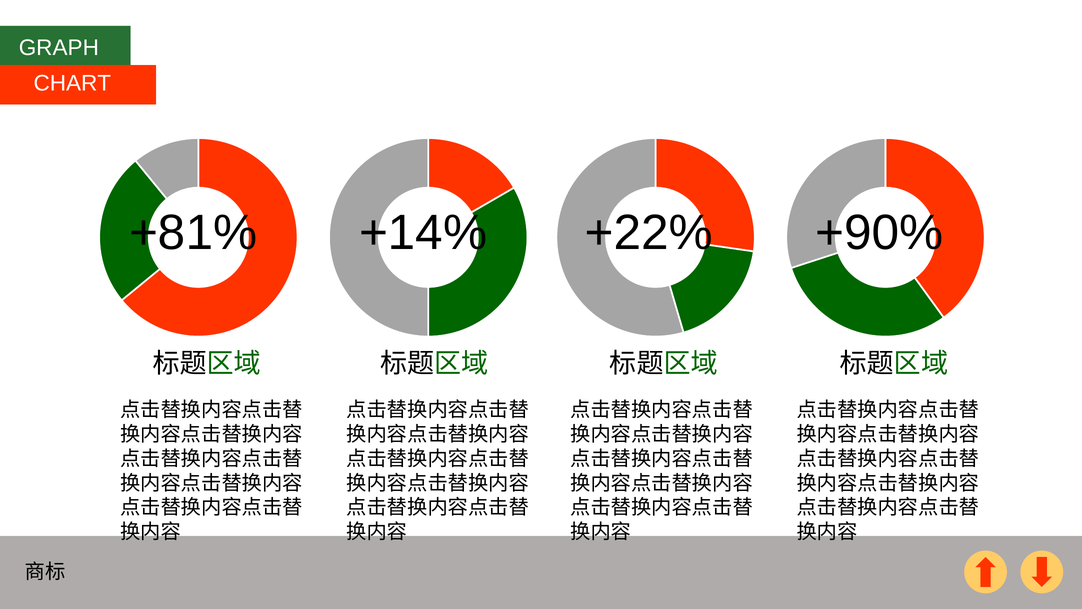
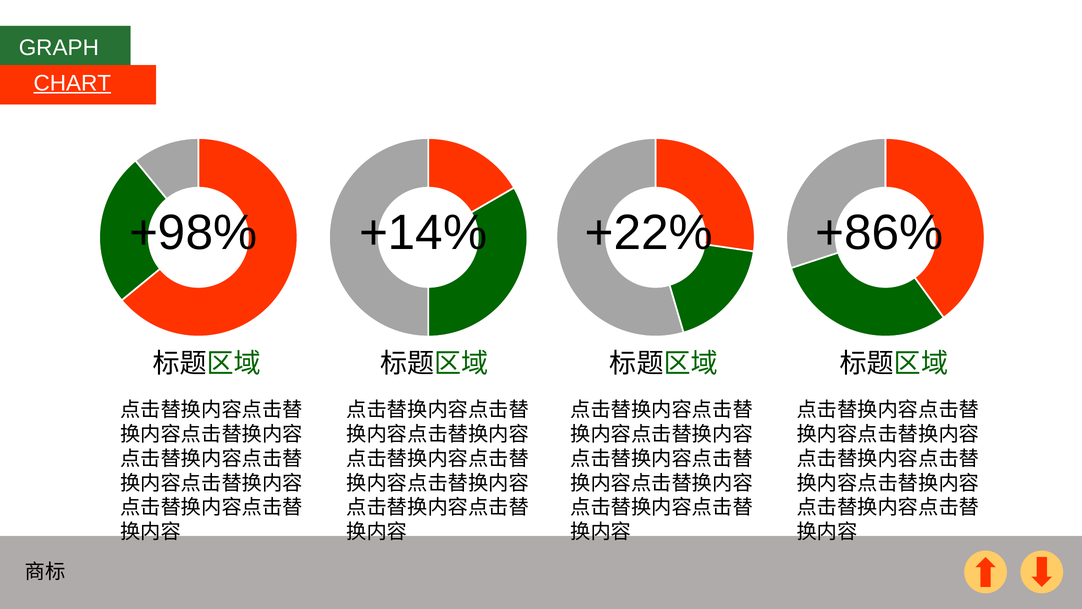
CHART underline: none -> present (72, 83)
+81%: +81% -> +98% (193, 232)
+90%: +90% -> +86% (879, 232)
